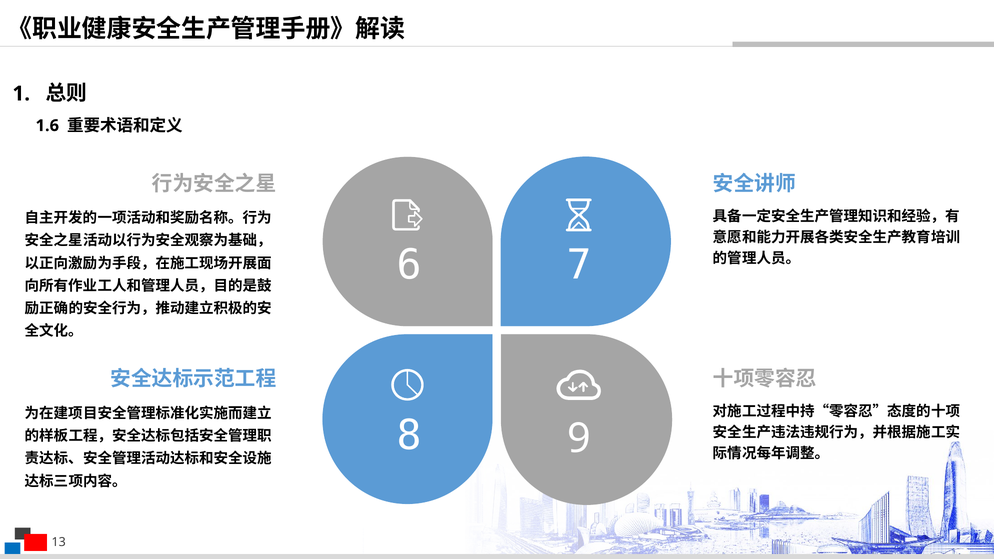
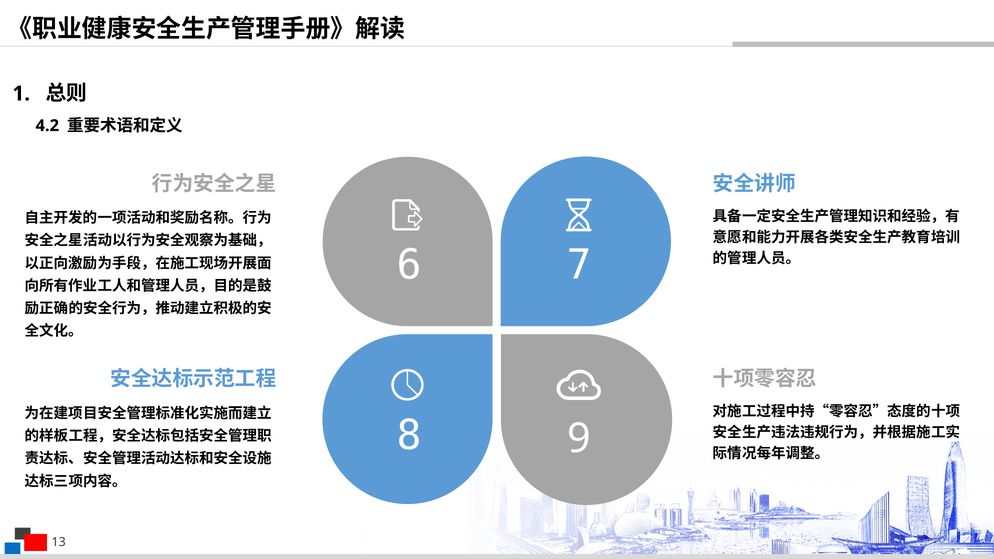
1.6: 1.6 -> 4.2 (47, 126)
